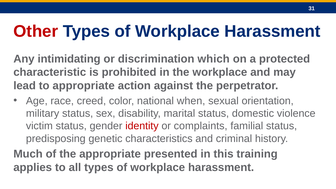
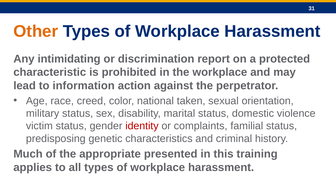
Other colour: red -> orange (36, 31)
which: which -> report (214, 59)
to appropriate: appropriate -> information (84, 86)
when: when -> taken (191, 101)
